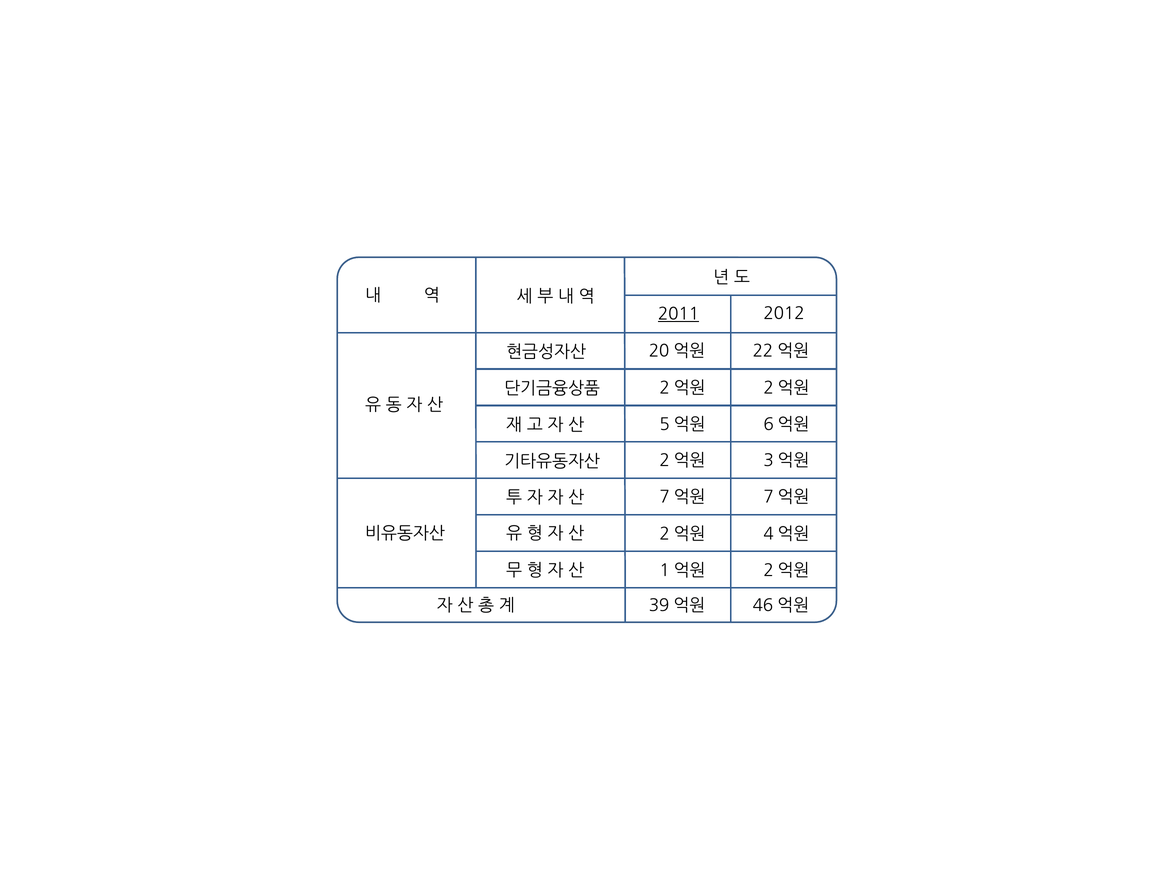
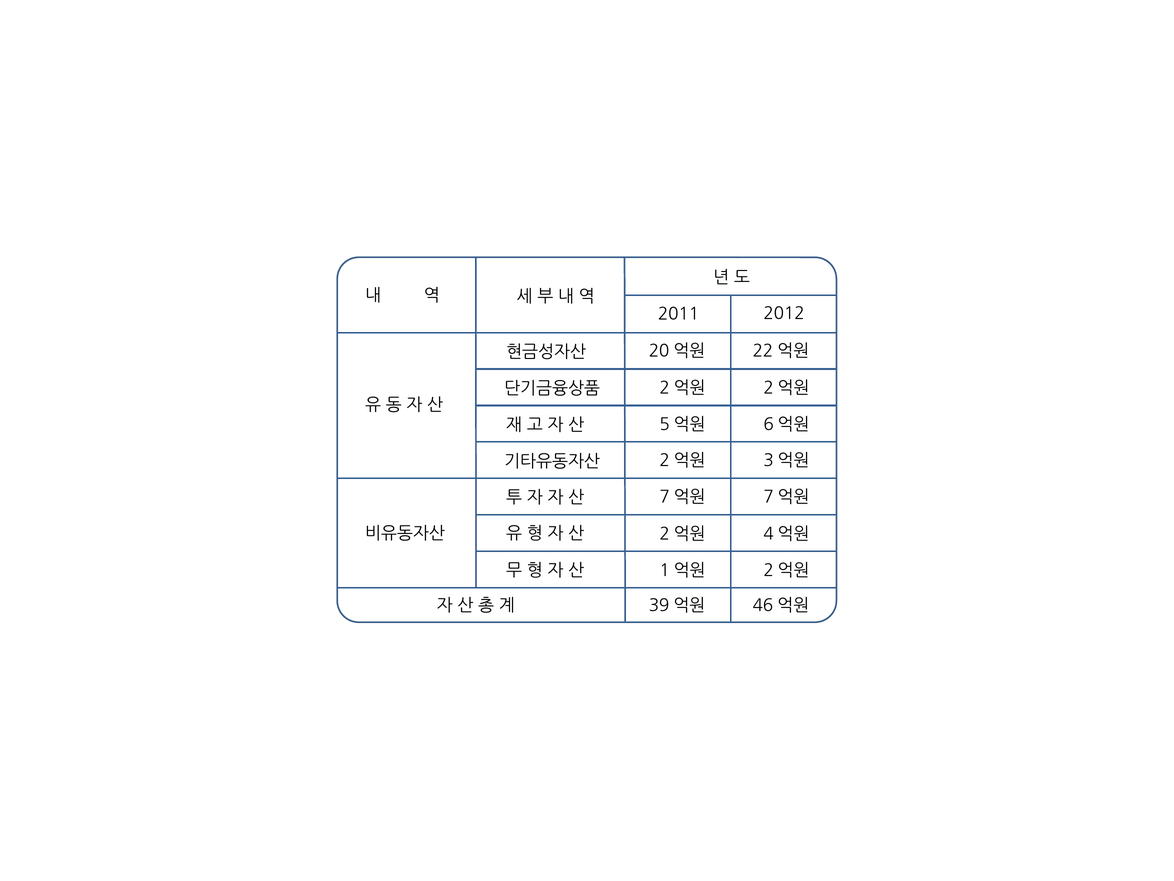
2011 underline: present -> none (679, 314)
